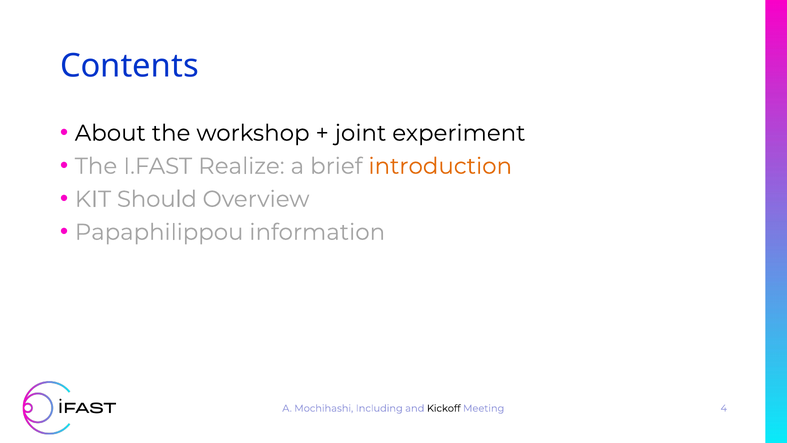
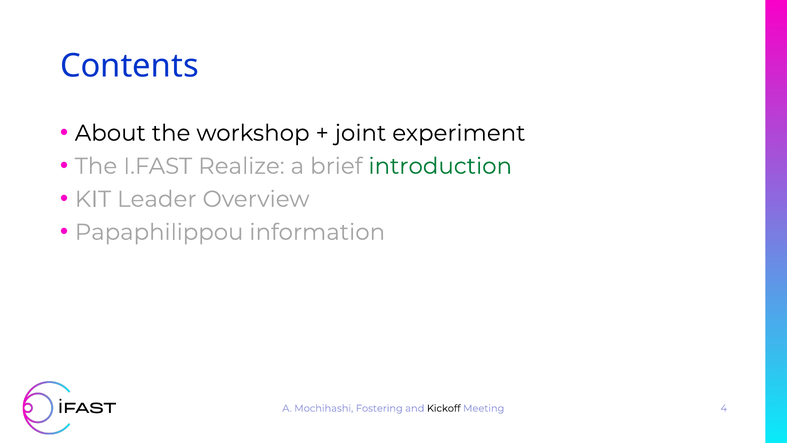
introduction colour: orange -> green (440, 166)
Should: Should -> Leader (157, 199)
Including: Including -> Fostering (379, 408)
